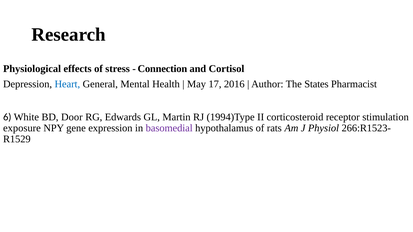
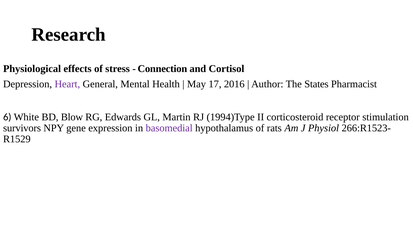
Heart colour: blue -> purple (67, 84)
Door: Door -> Blow (72, 117)
exposure: exposure -> survivors (22, 128)
